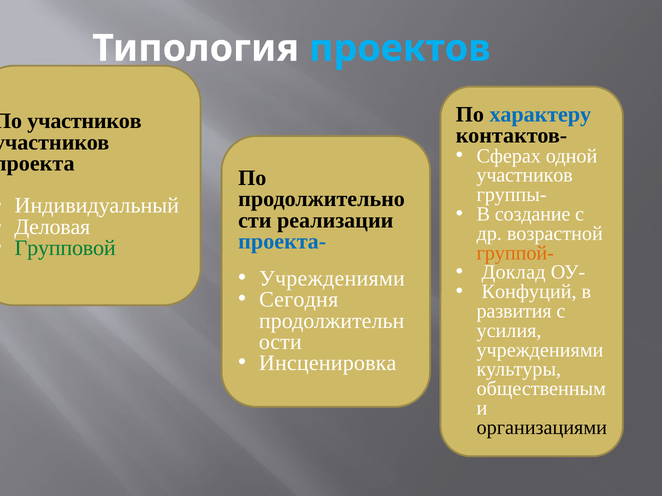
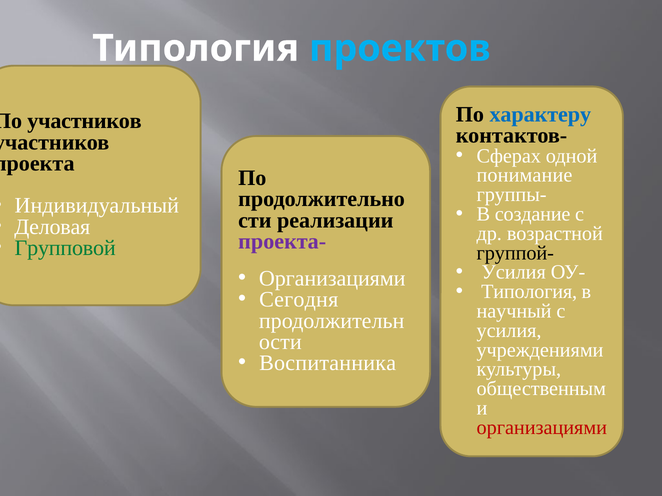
участников: участников -> понимание (524, 176)
проекта- colour: blue -> purple (282, 242)
группой- colour: orange -> black (515, 253)
Доклад: Доклад -> Усилия (514, 273)
Учреждениями: Учреждениями -> Организациями (332, 279)
Конфуций: Конфуций -> Типология (529, 292)
развития: развития -> научный (514, 311)
Инсценировка: Инсценировка -> Воспитанника (328, 363)
организациями colour: black -> red (542, 428)
